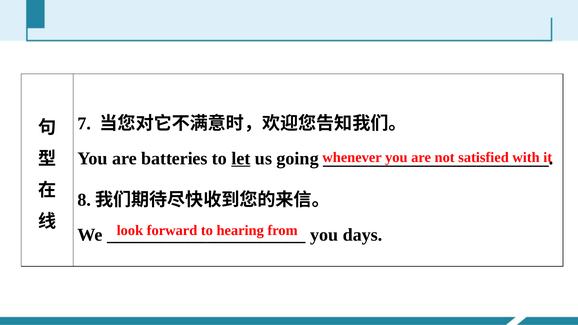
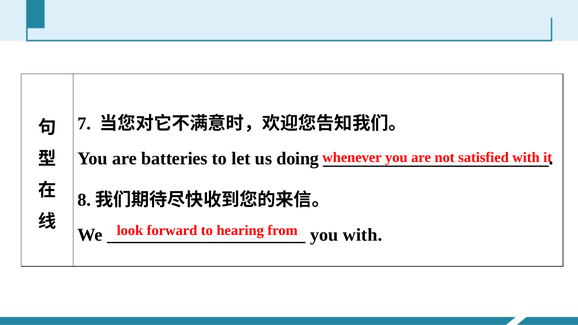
let underline: present -> none (241, 158)
going: going -> doing (298, 158)
you days: days -> with (363, 235)
